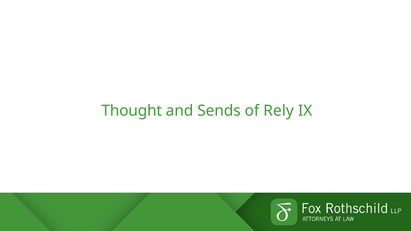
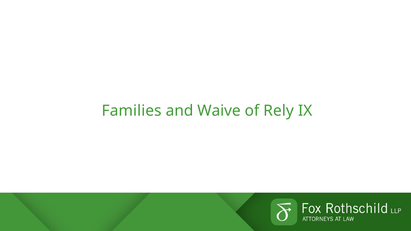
Thought: Thought -> Families (132, 111)
Sends: Sends -> Waive (219, 111)
